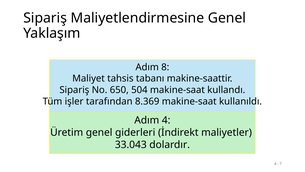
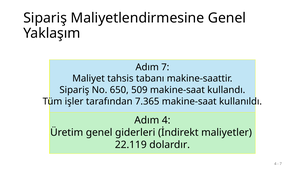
Adım 8: 8 -> 7 (165, 67)
504: 504 -> 509 (139, 90)
8.369: 8.369 -> 7.365 (147, 101)
33.043: 33.043 -> 22.119 (131, 144)
